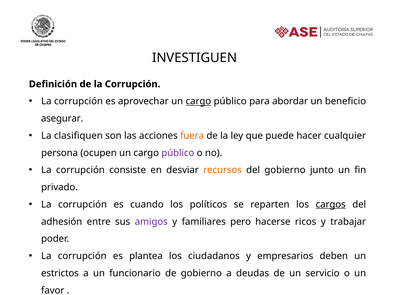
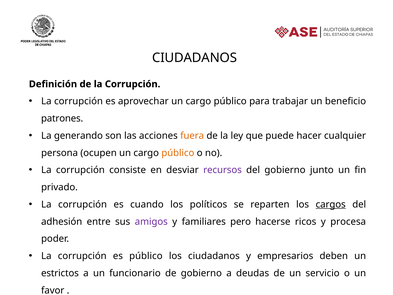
INVESTIGUEN: INVESTIGUEN -> CIUDADANOS (195, 58)
cargo underline: present -> none (198, 101)
abordar: abordar -> trabajar (290, 101)
asegurar: asegurar -> patrones (62, 118)
clasifiquen: clasifiquen -> generando (78, 136)
público colour: purple -> orange (178, 153)
recursos colour: orange -> purple (223, 170)
trabajar: trabajar -> procesa (348, 221)
es plantea: plantea -> público (146, 256)
